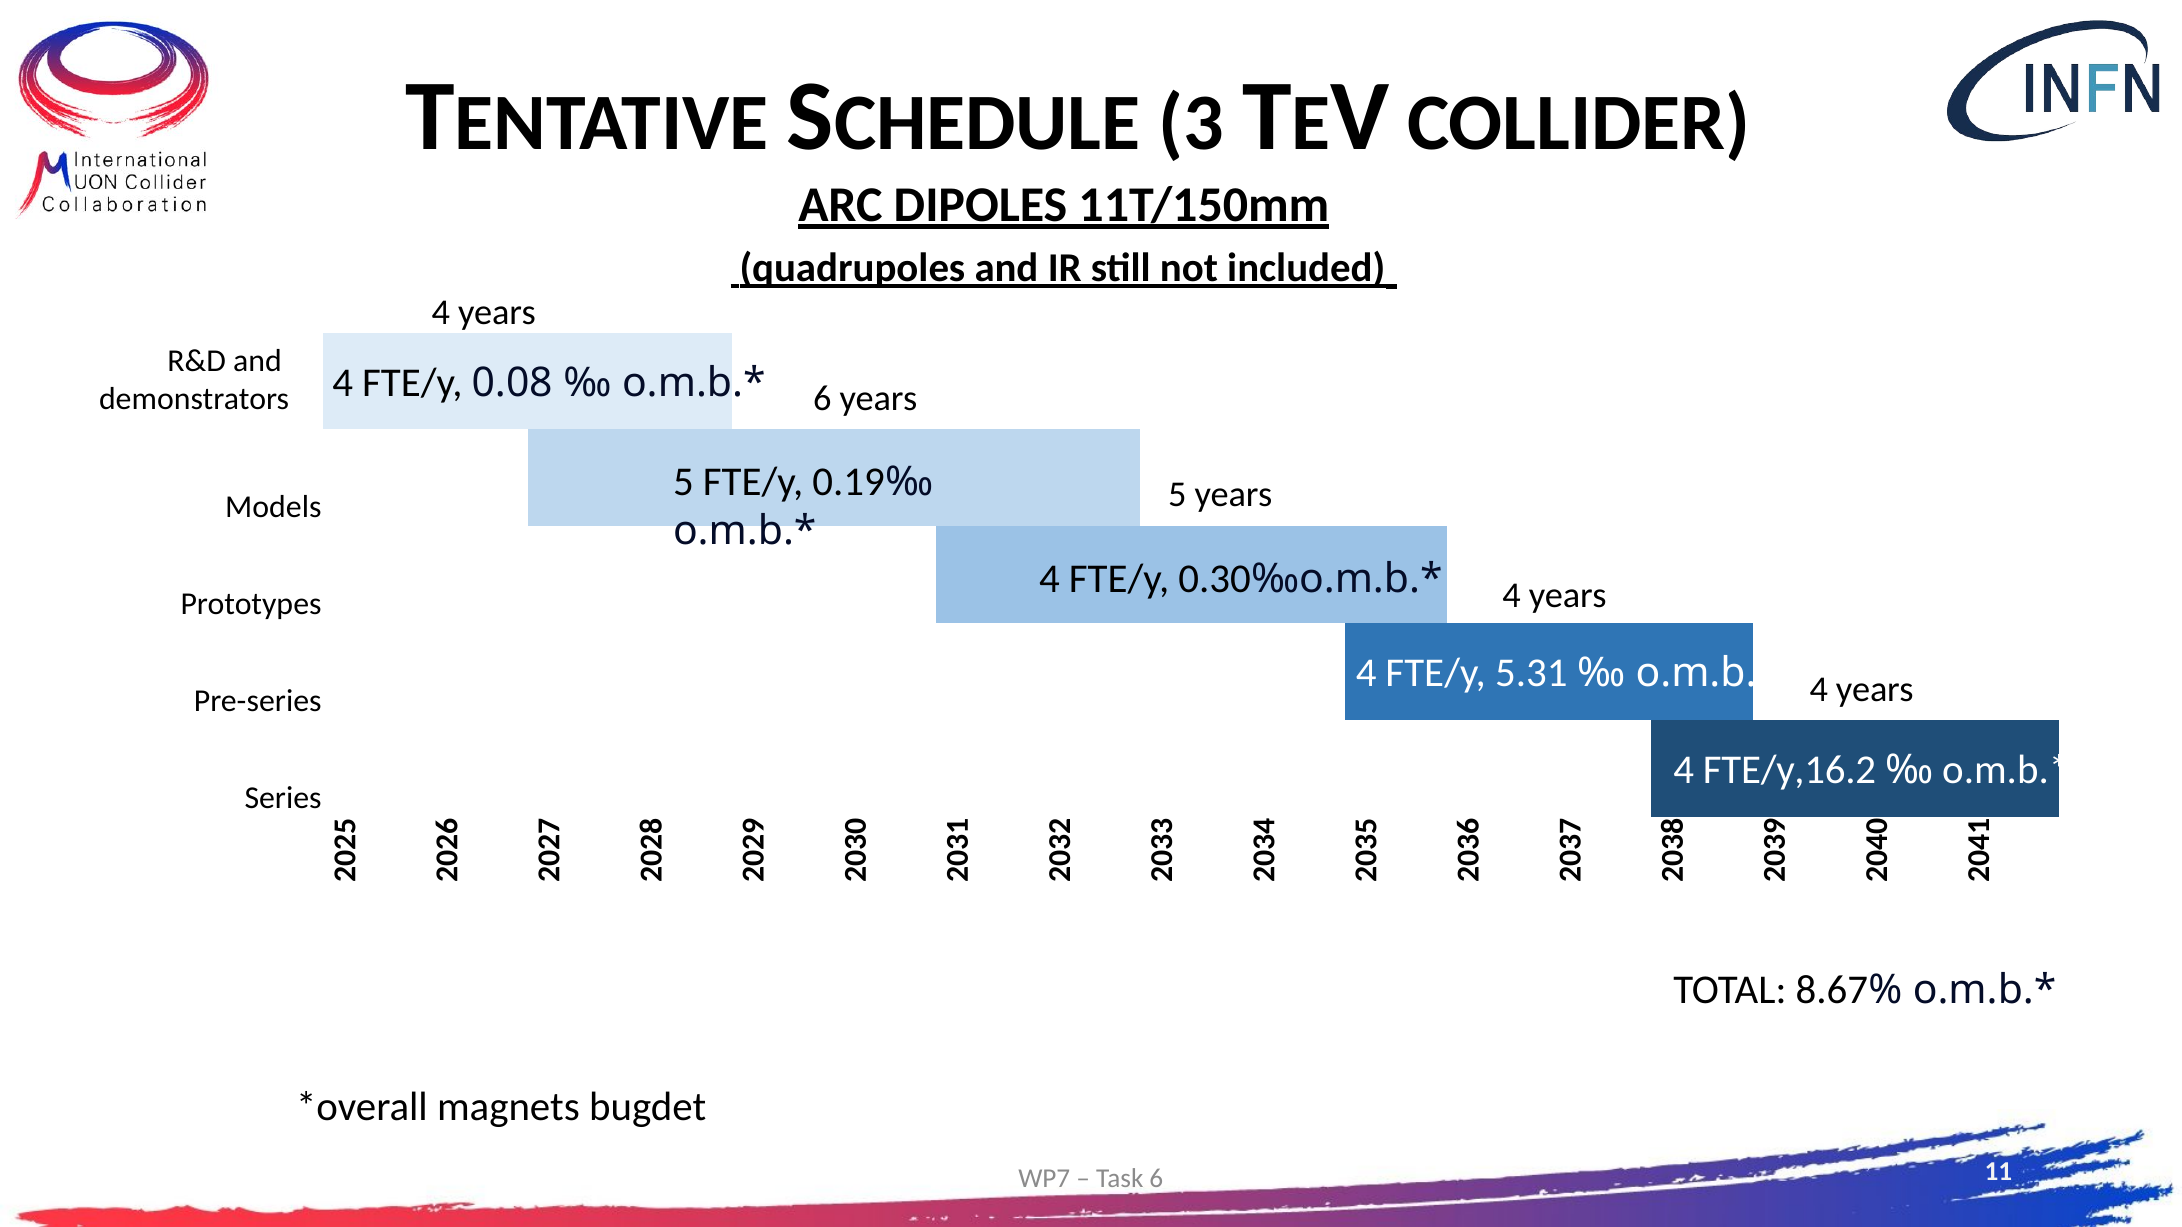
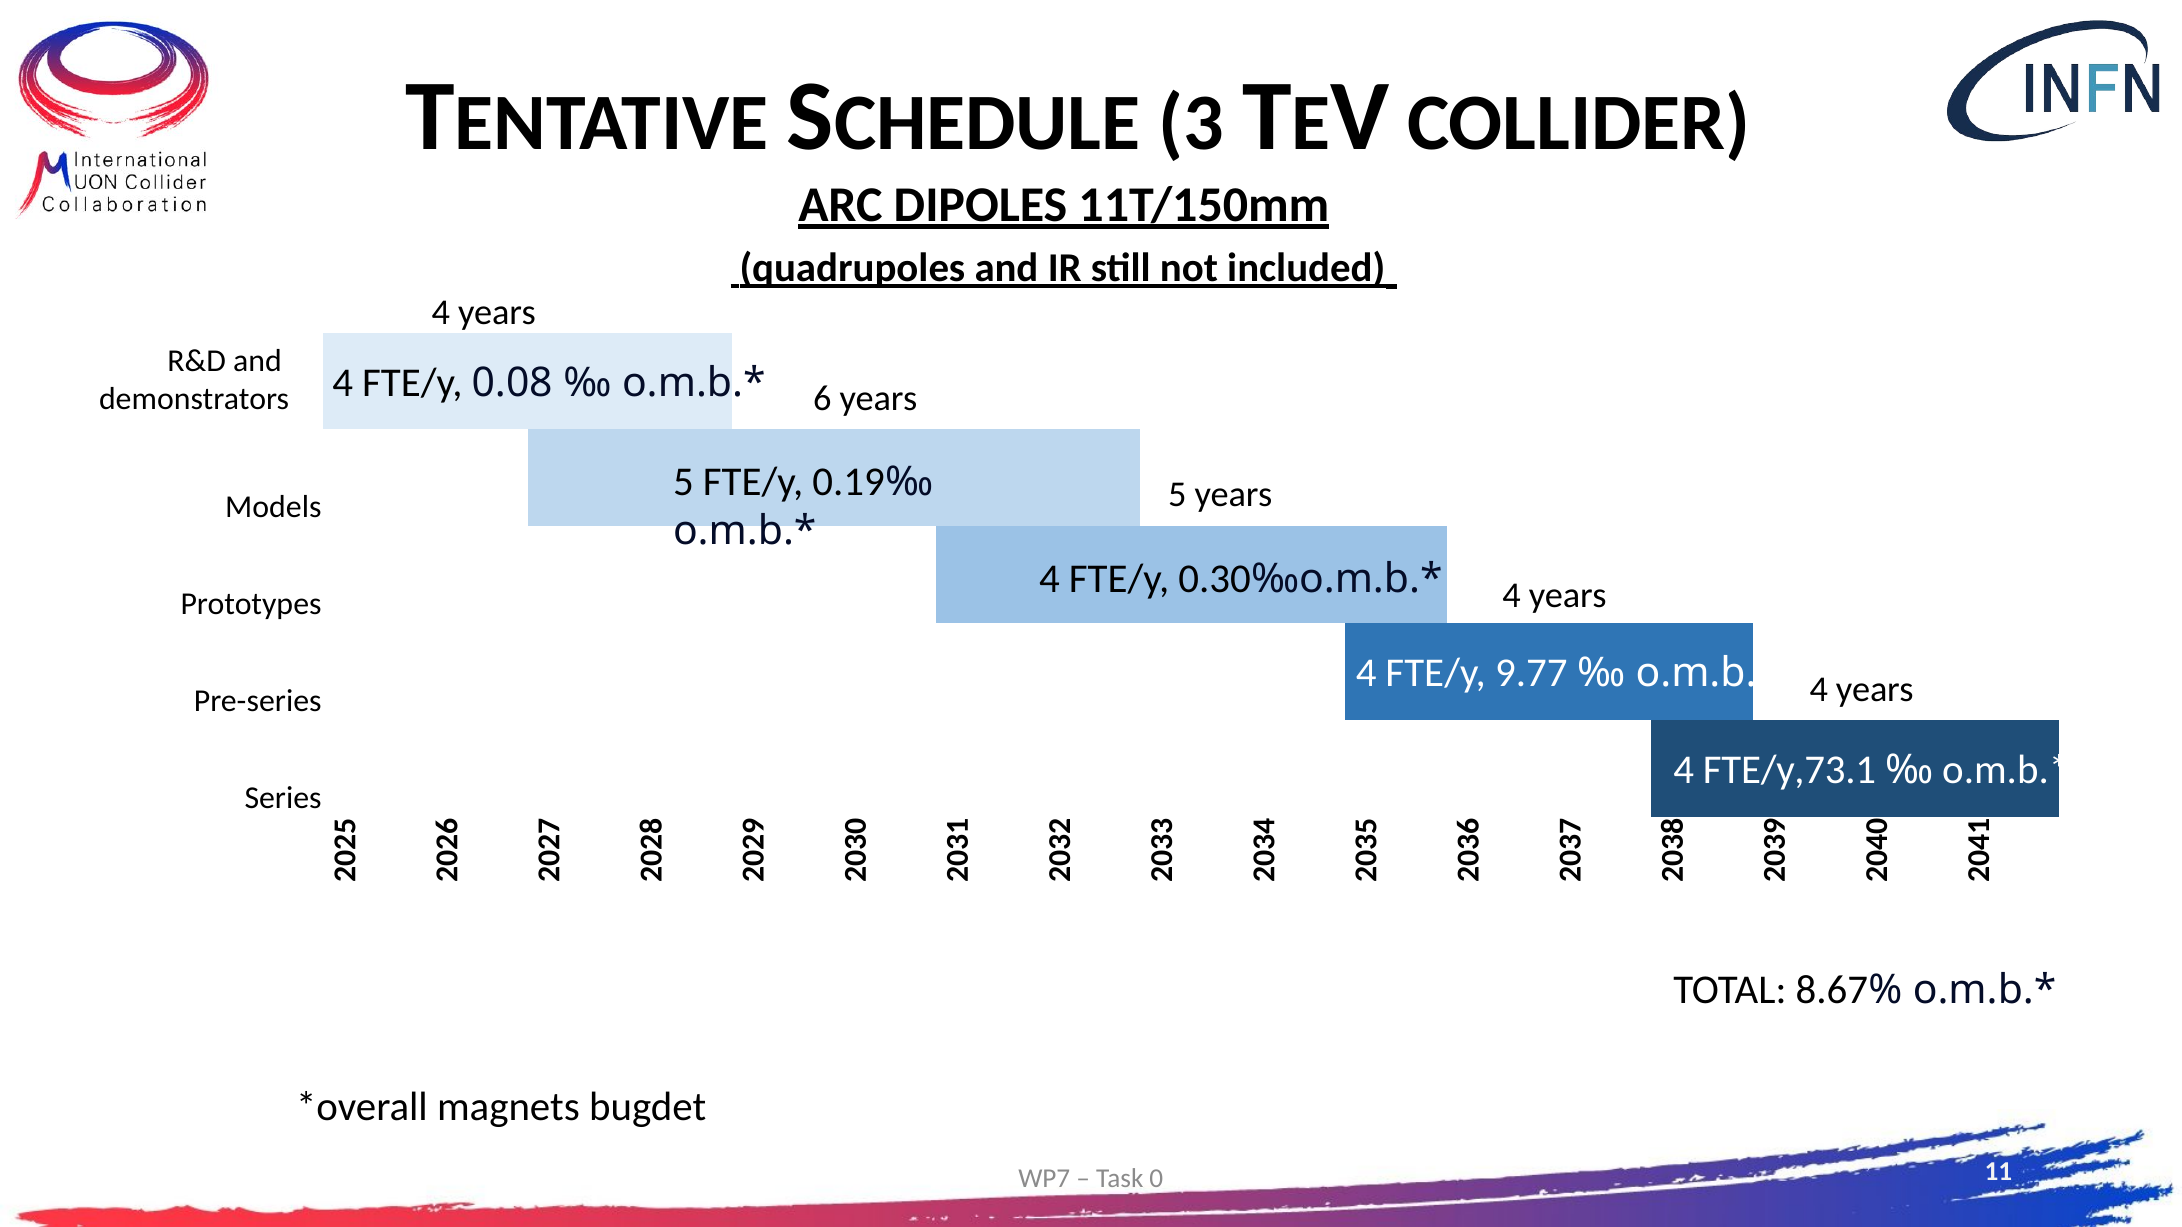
5.31: 5.31 -> 9.77 (1531, 674)
FTE/y,16.2: FTE/y,16.2 -> FTE/y,73.1 (1789, 770)
Task 6: 6 -> 0 (1156, 1179)
